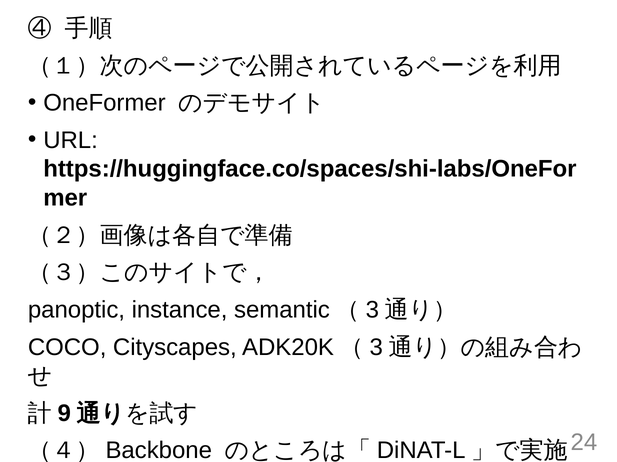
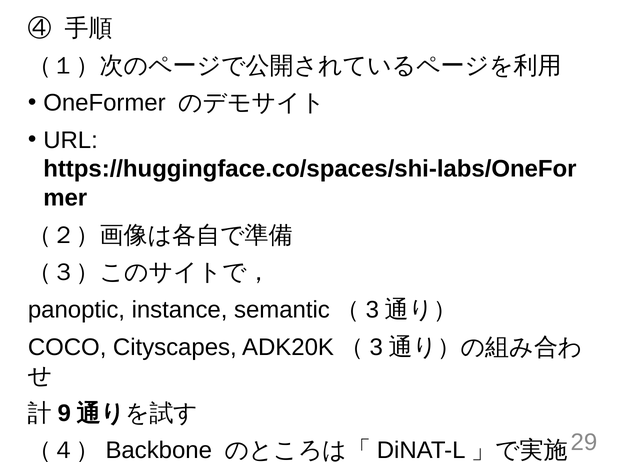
24: 24 -> 29 (584, 443)
